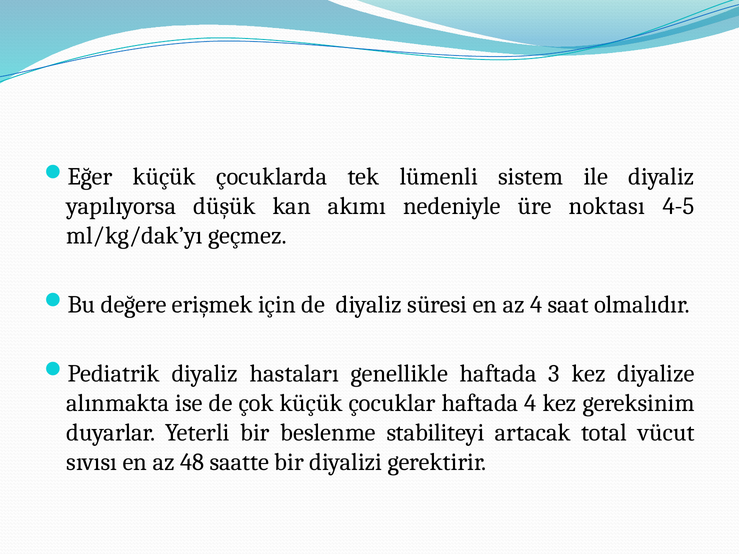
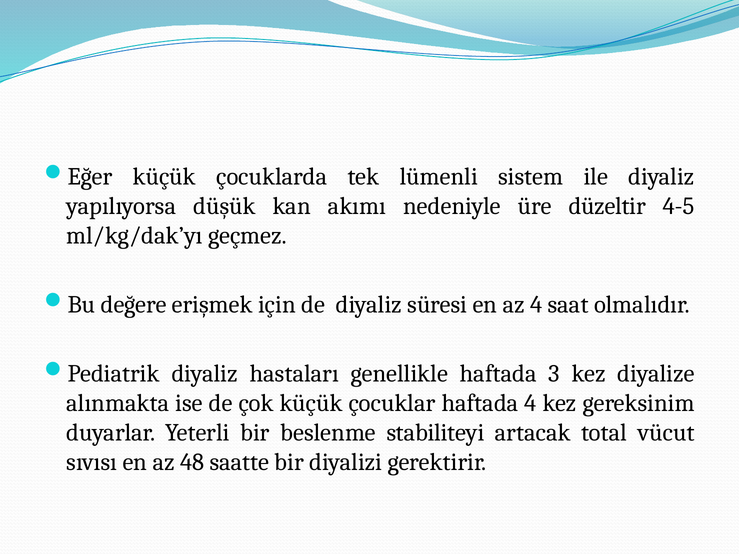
noktası: noktası -> düzeltir (607, 206)
